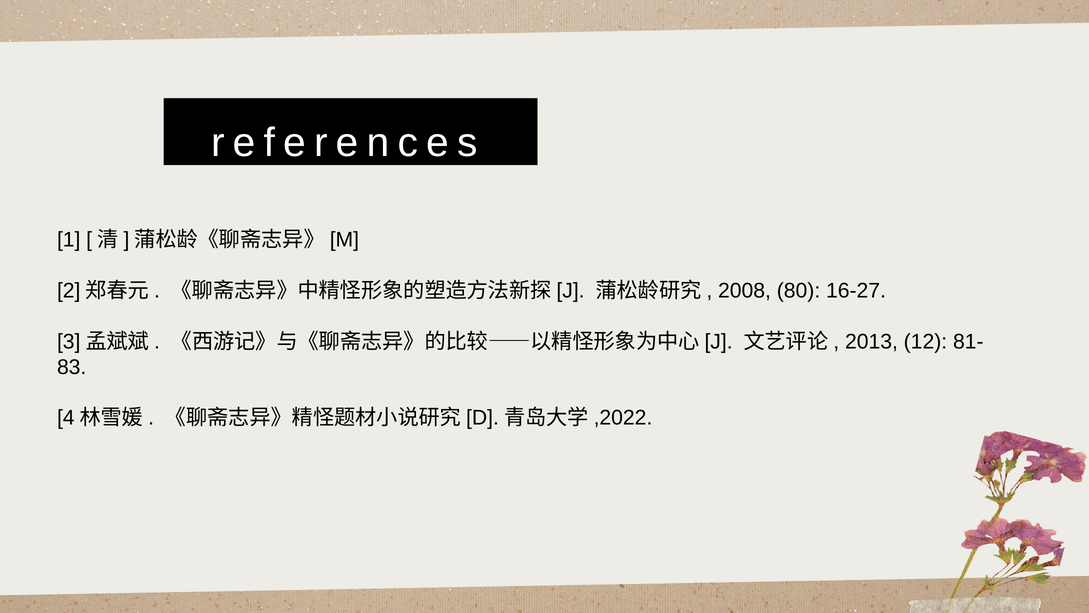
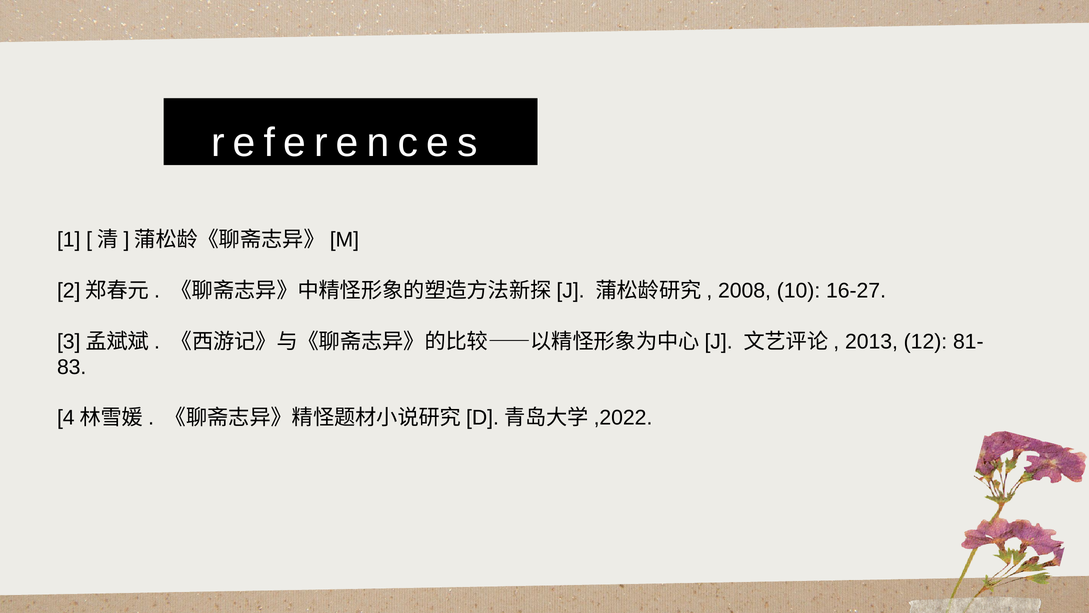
80: 80 -> 10 (799, 290)
